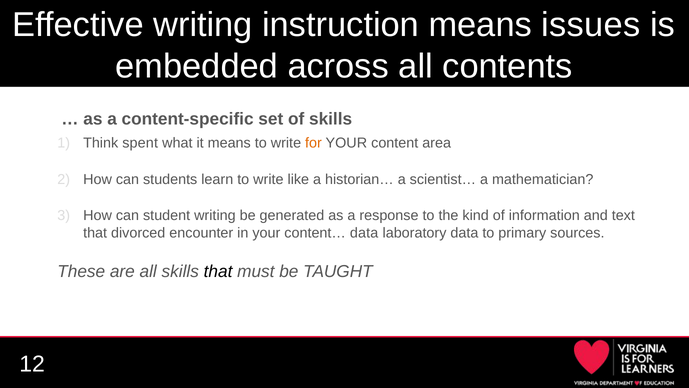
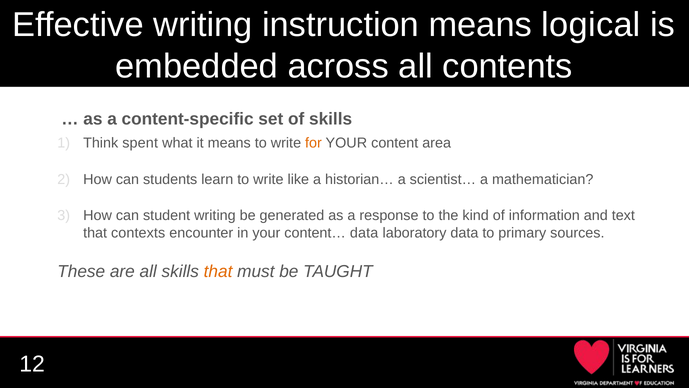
issues: issues -> logical (591, 25)
divorced: divorced -> contexts (138, 233)
that colour: black -> orange (218, 271)
